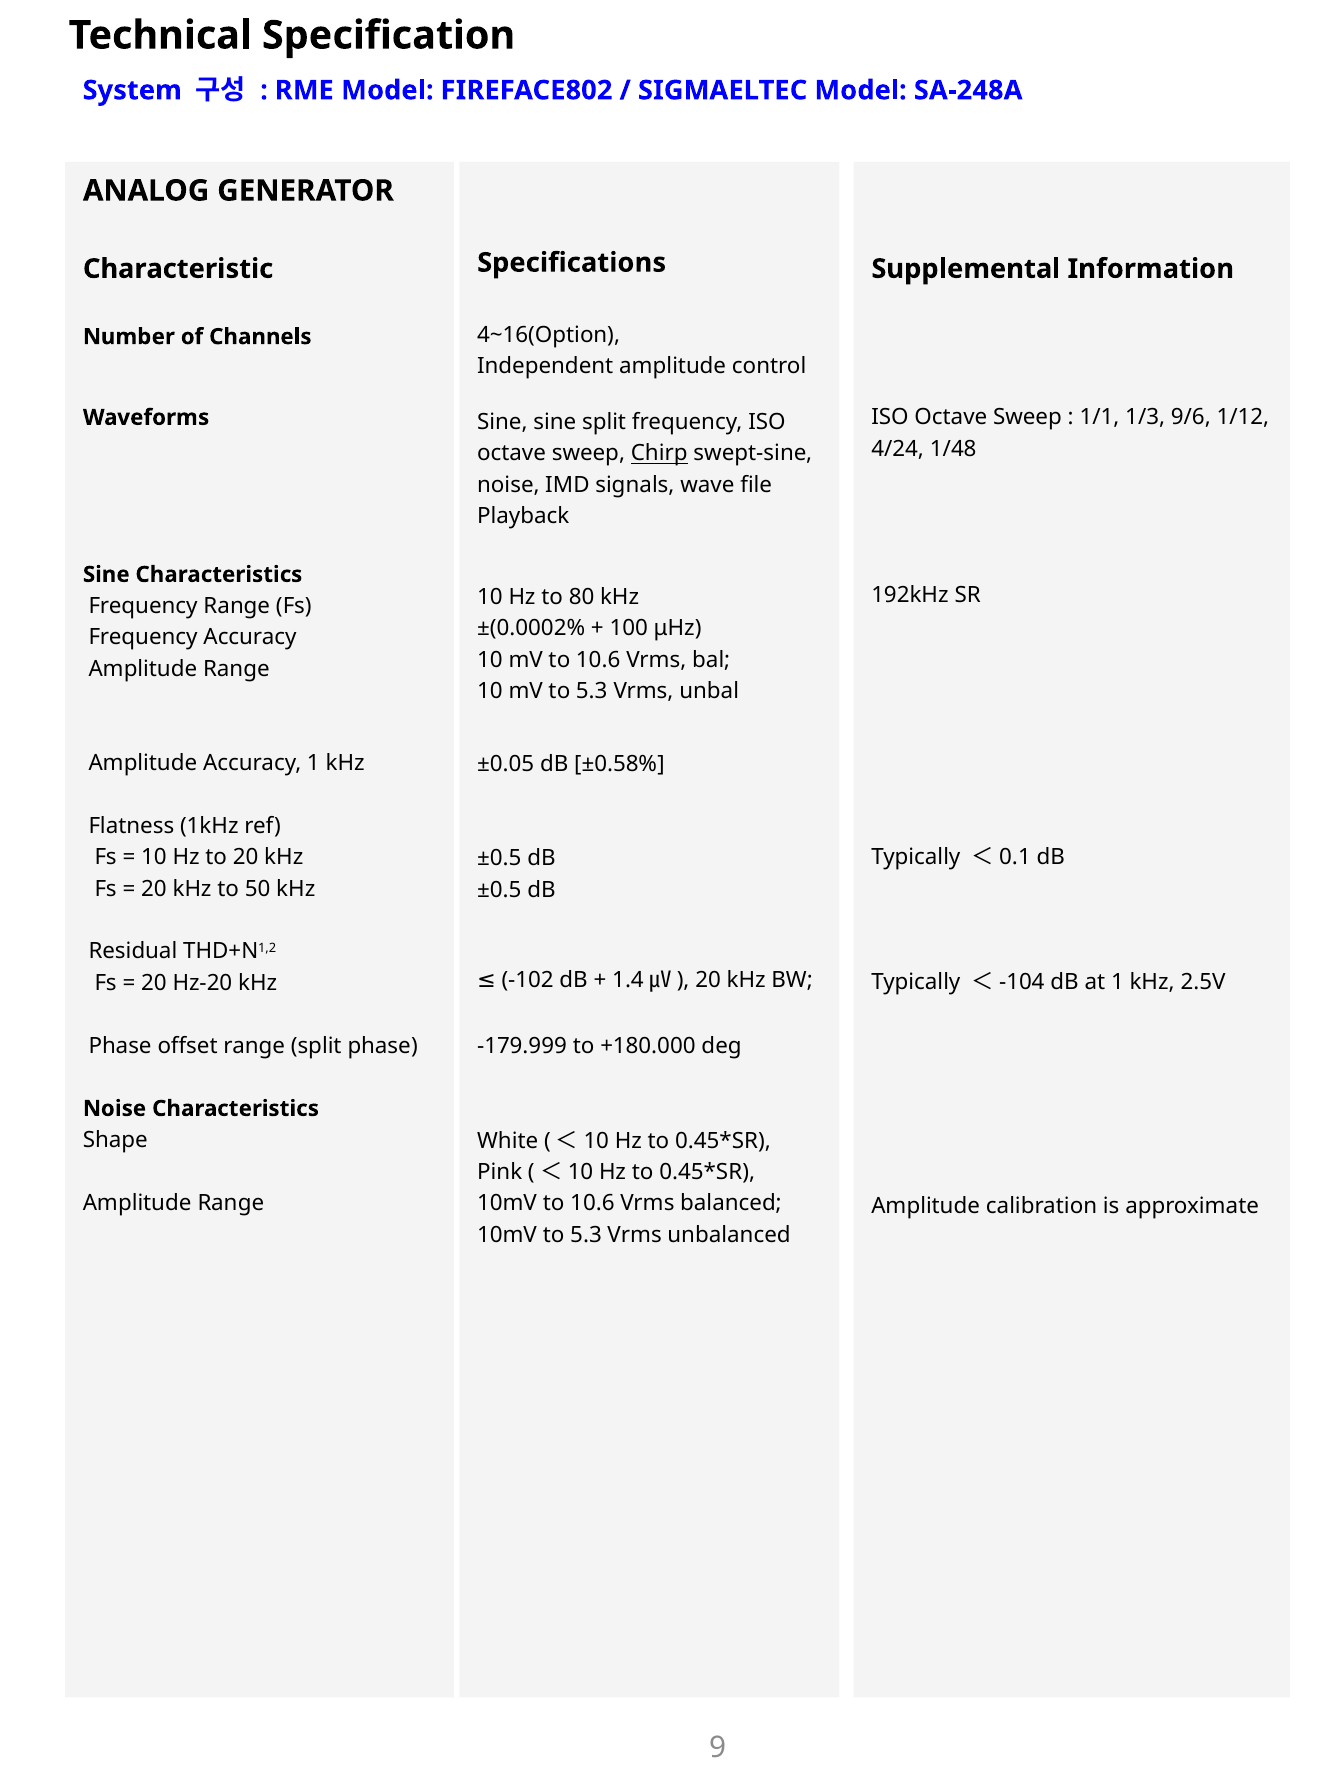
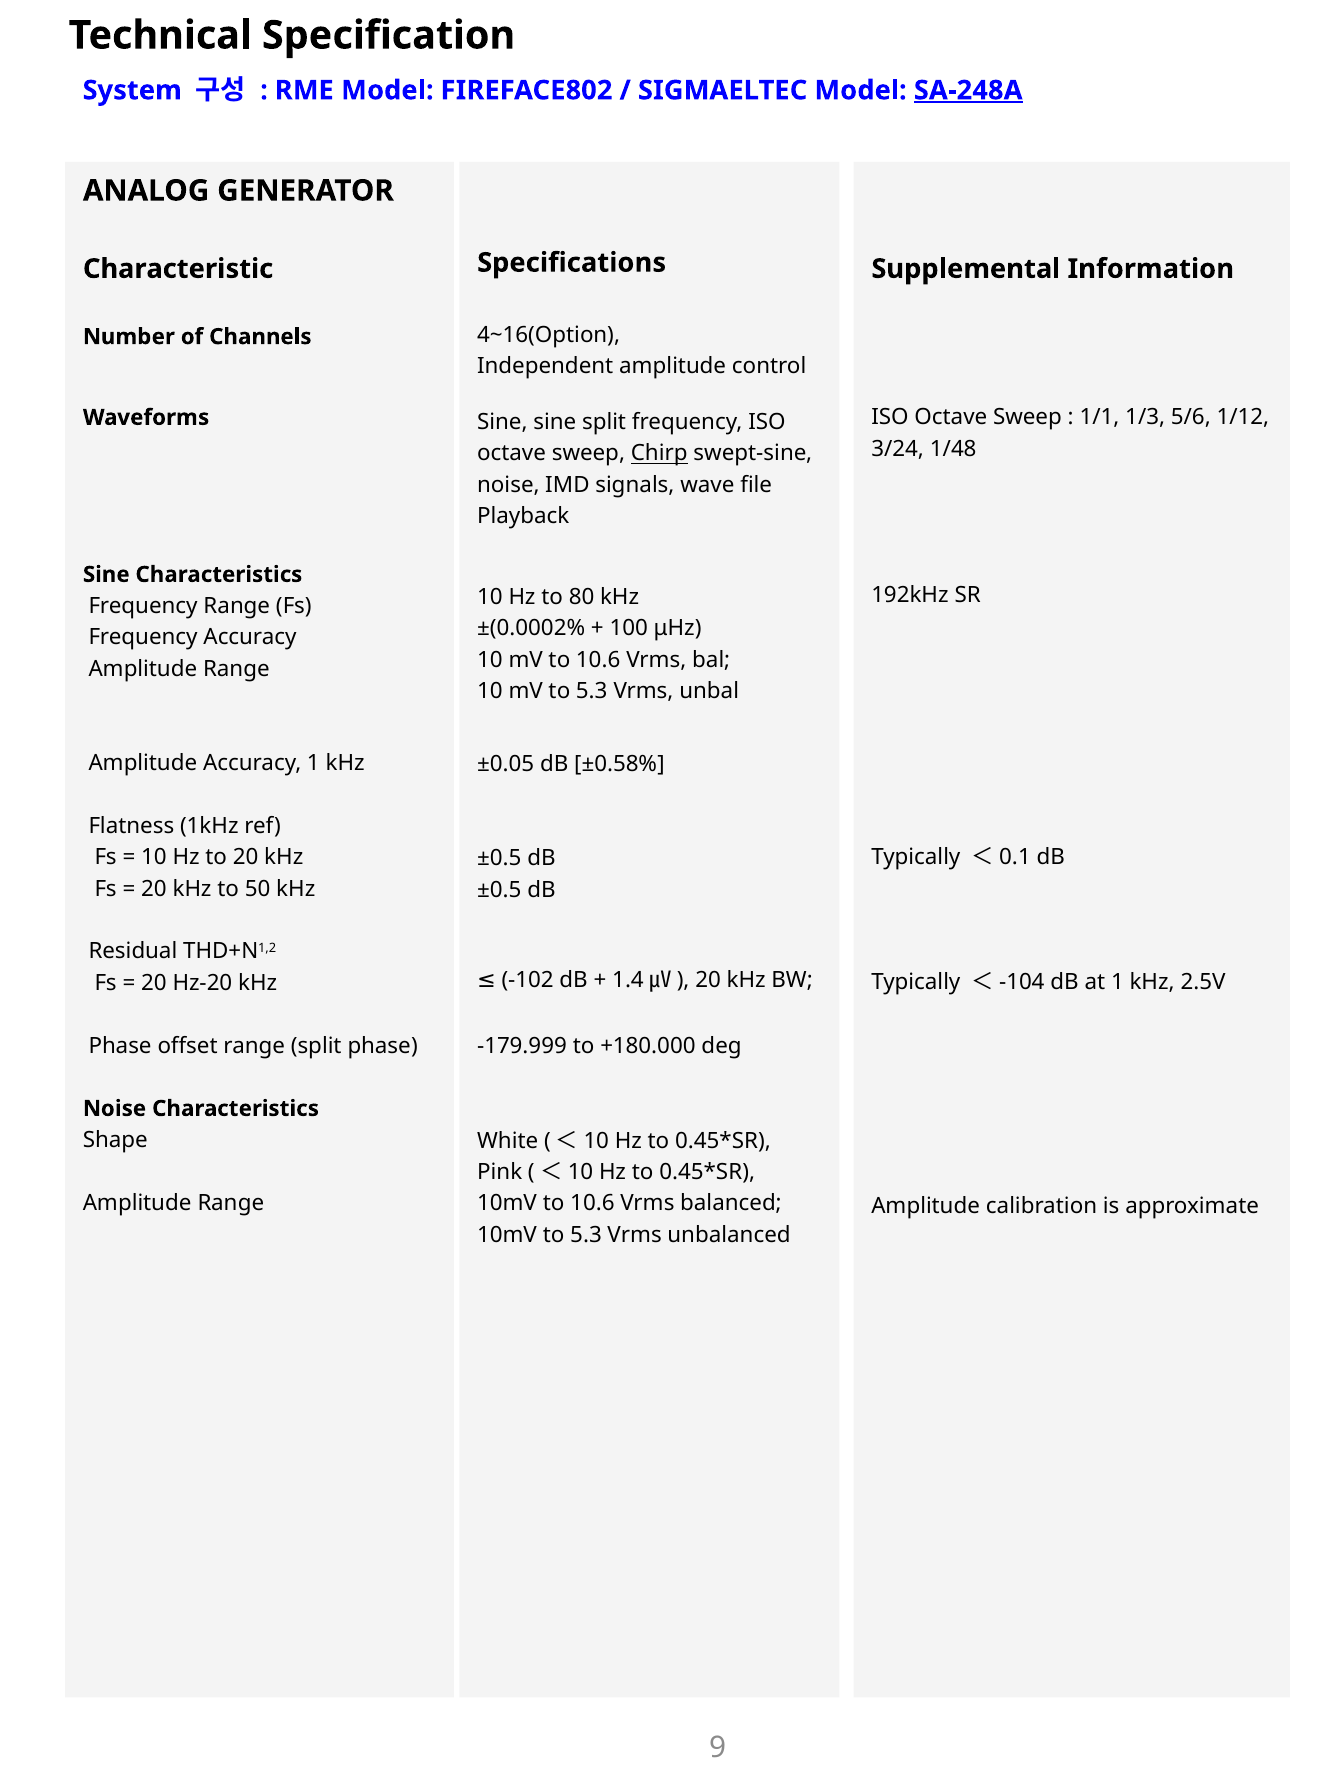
SA-248A underline: none -> present (968, 90)
9/6: 9/6 -> 5/6 (1191, 417)
4/24: 4/24 -> 3/24 (898, 448)
